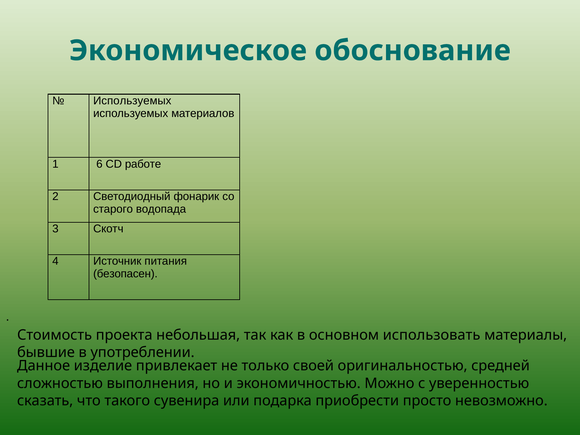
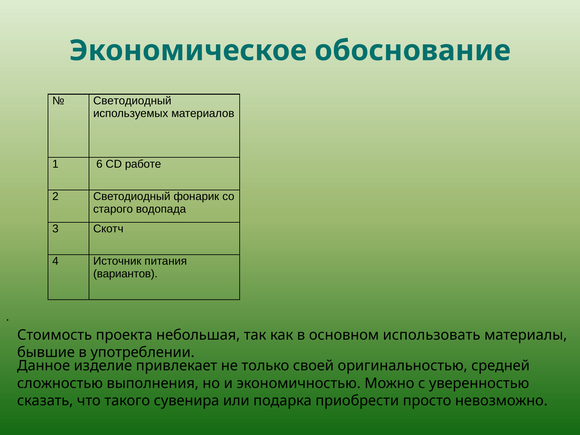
Используемых: Используемых -> Светодиодный (132, 101)
безопасен: безопасен -> вариантов (125, 274)
